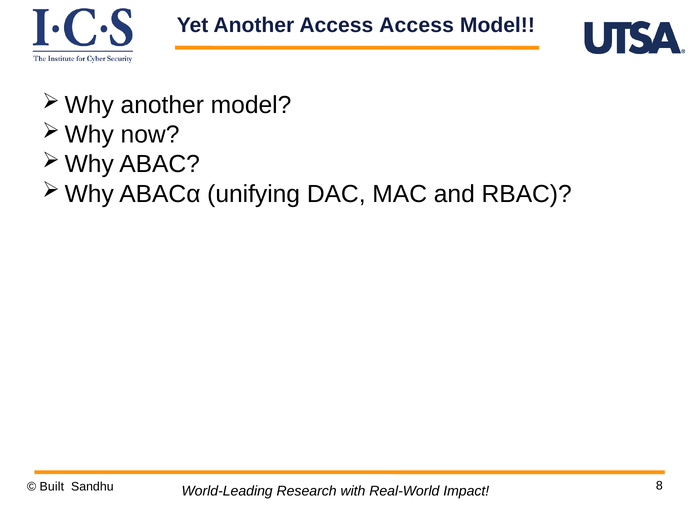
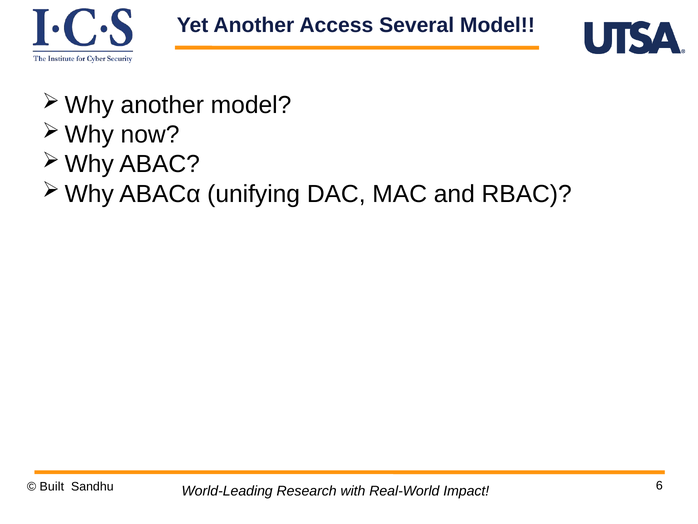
Access Access: Access -> Several (417, 25)
8: 8 -> 6 (659, 485)
